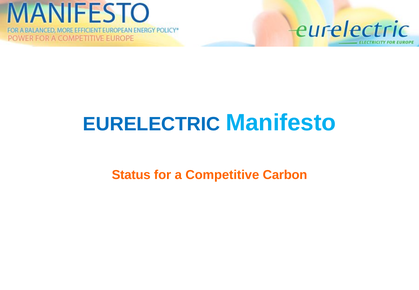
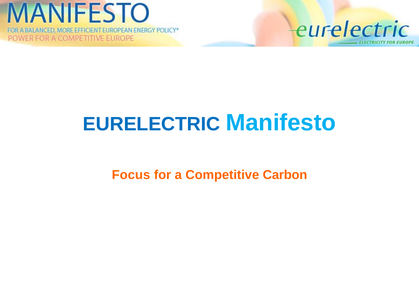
Status: Status -> Focus (131, 175)
